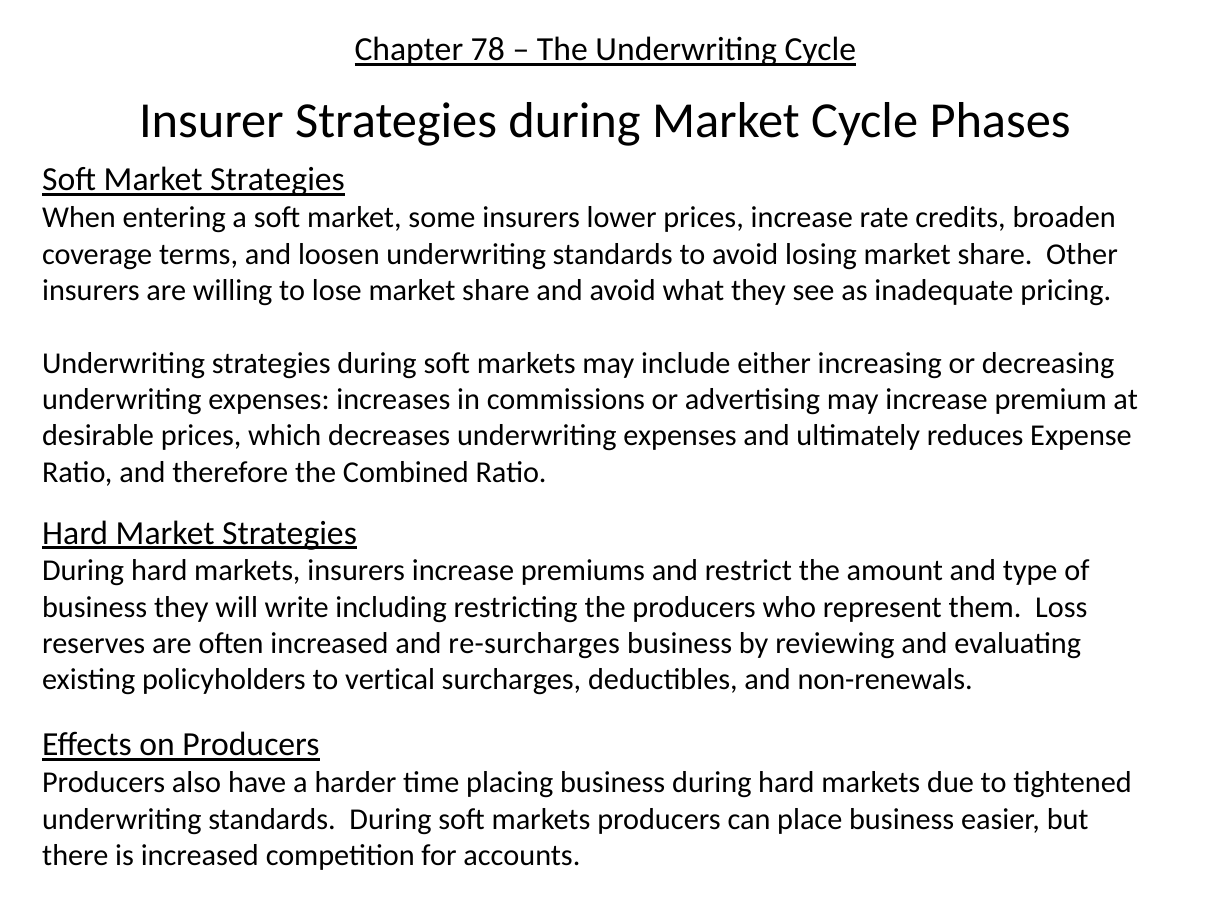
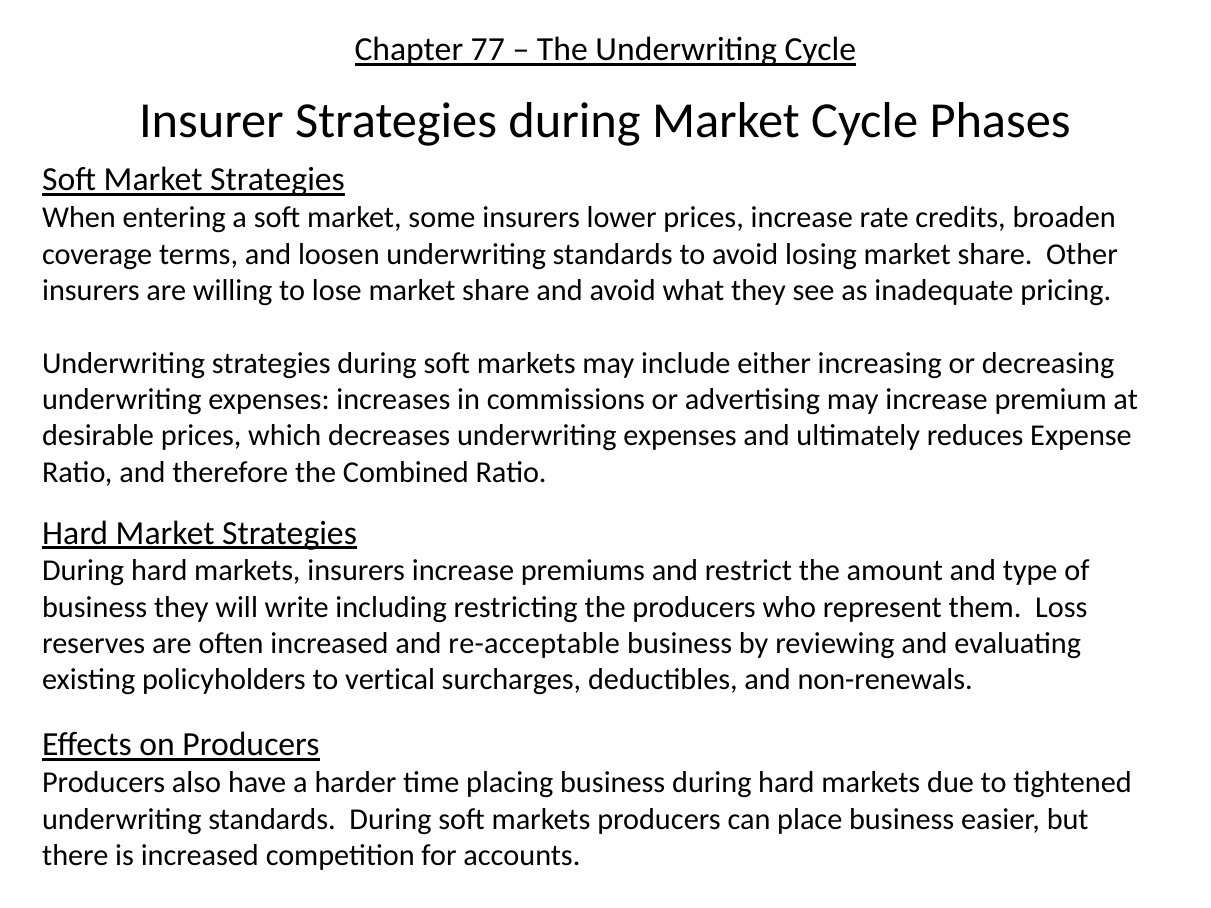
78: 78 -> 77 (488, 50)
re-surcharges: re-surcharges -> re-acceptable (534, 644)
